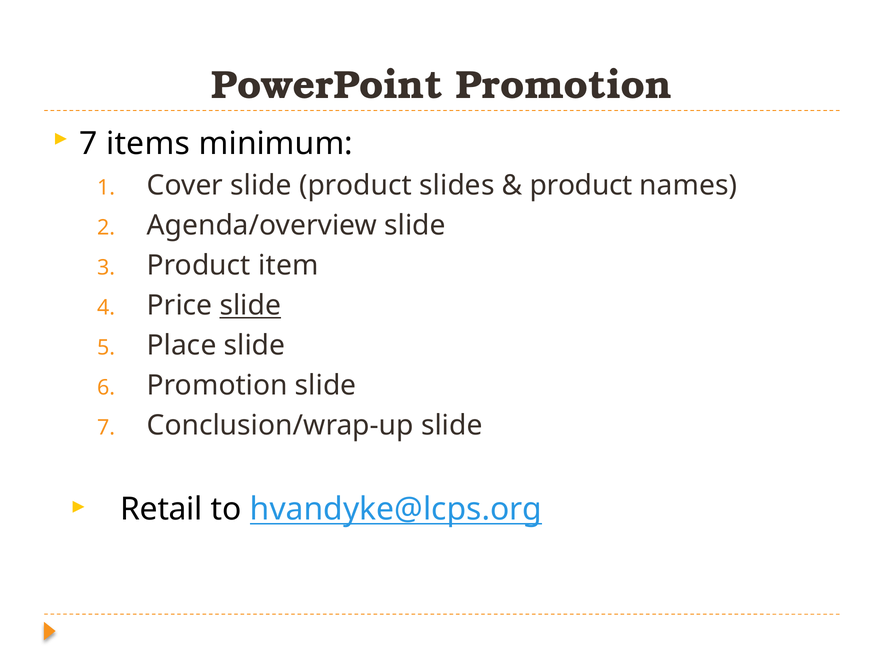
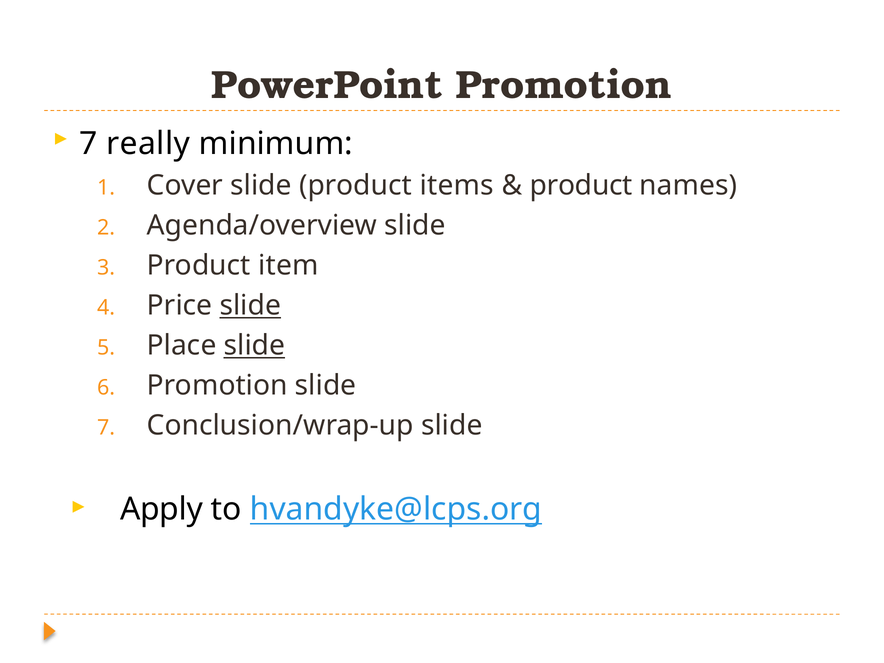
items: items -> really (148, 144)
slides: slides -> items (457, 186)
slide underline: none -> present (254, 346)
Retail: Retail -> Apply (161, 509)
